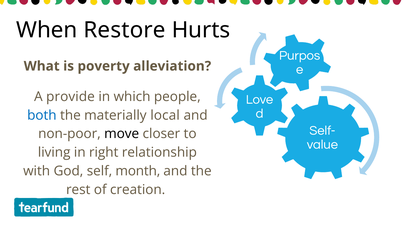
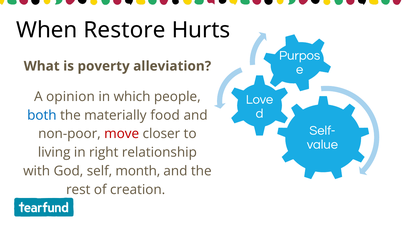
provide: provide -> opinion (70, 97)
local: local -> food (165, 115)
move colour: black -> red (122, 134)
